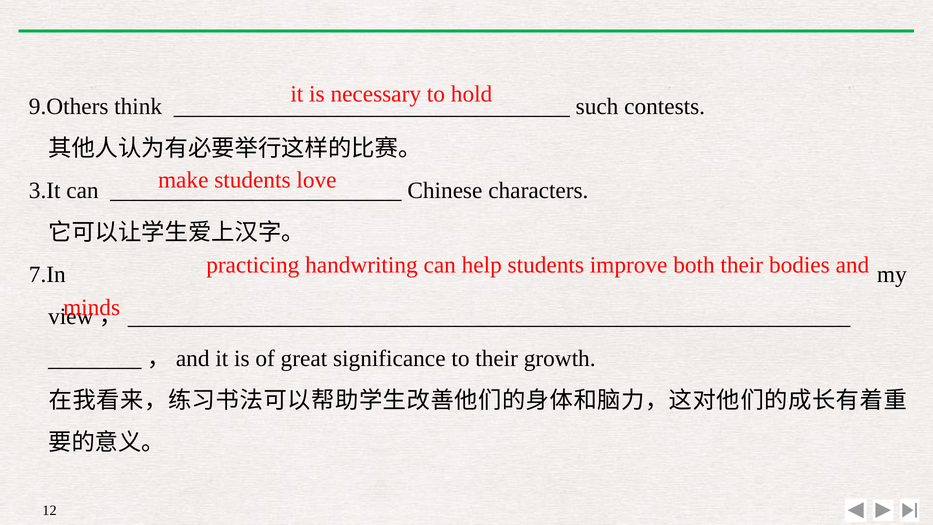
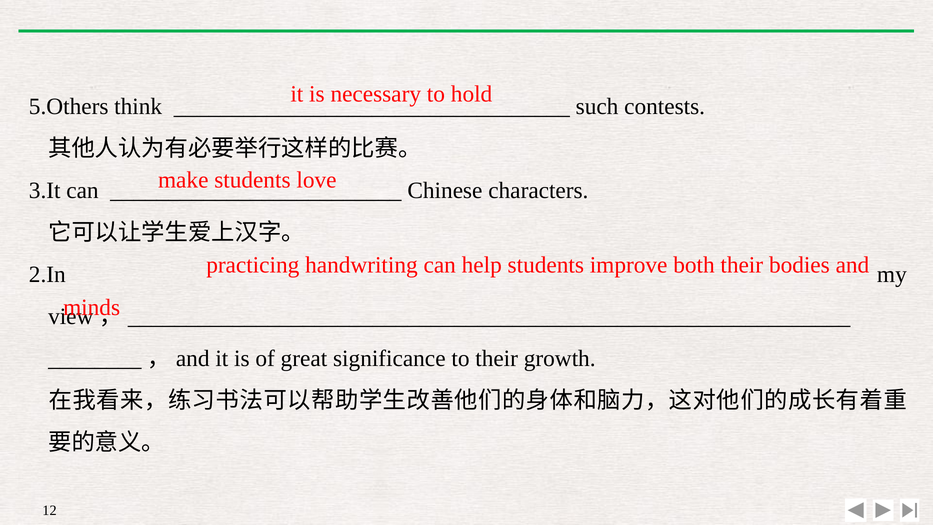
9.Others: 9.Others -> 5.Others (69, 106)
7.In: 7.In -> 2.In (47, 274)
